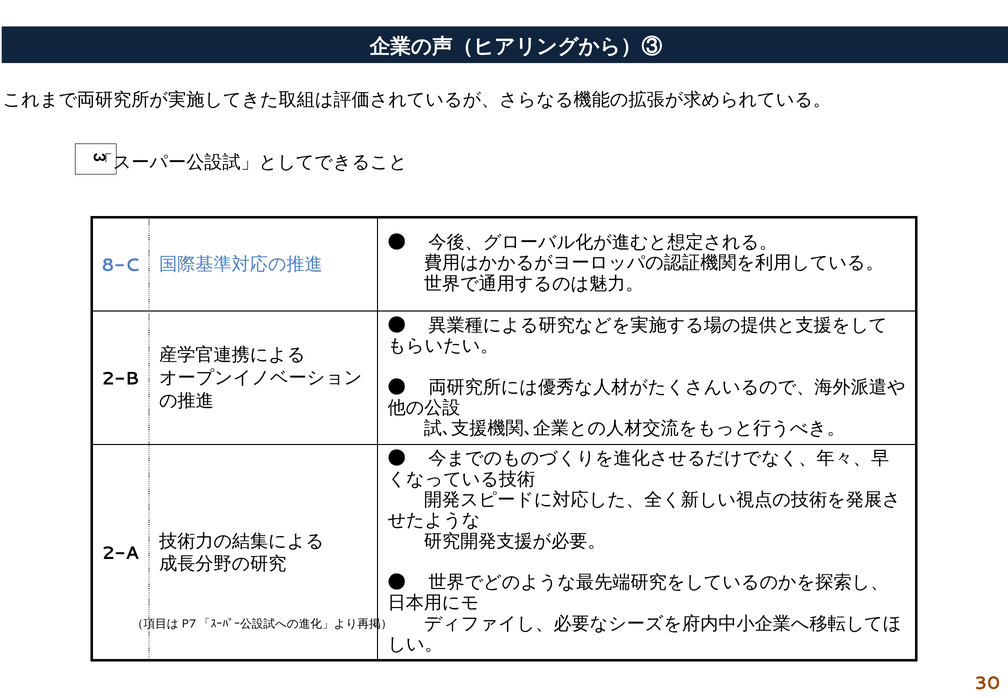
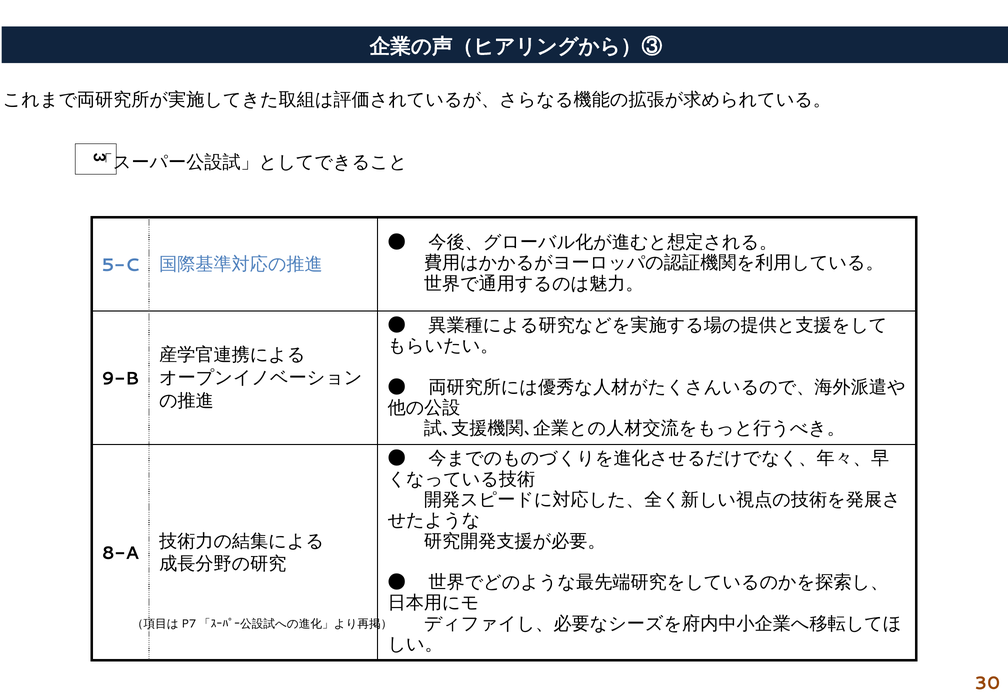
8-C: 8-C -> 5-C (120, 265)
2-B: 2-B -> 9-B (120, 379)
2-A: 2-A -> 8-A (120, 553)
